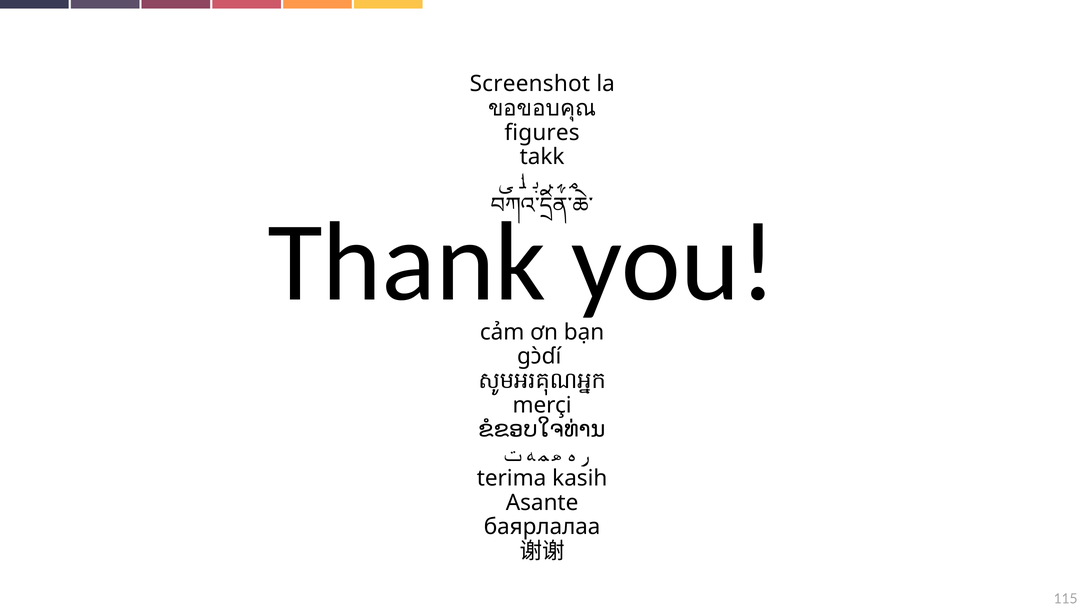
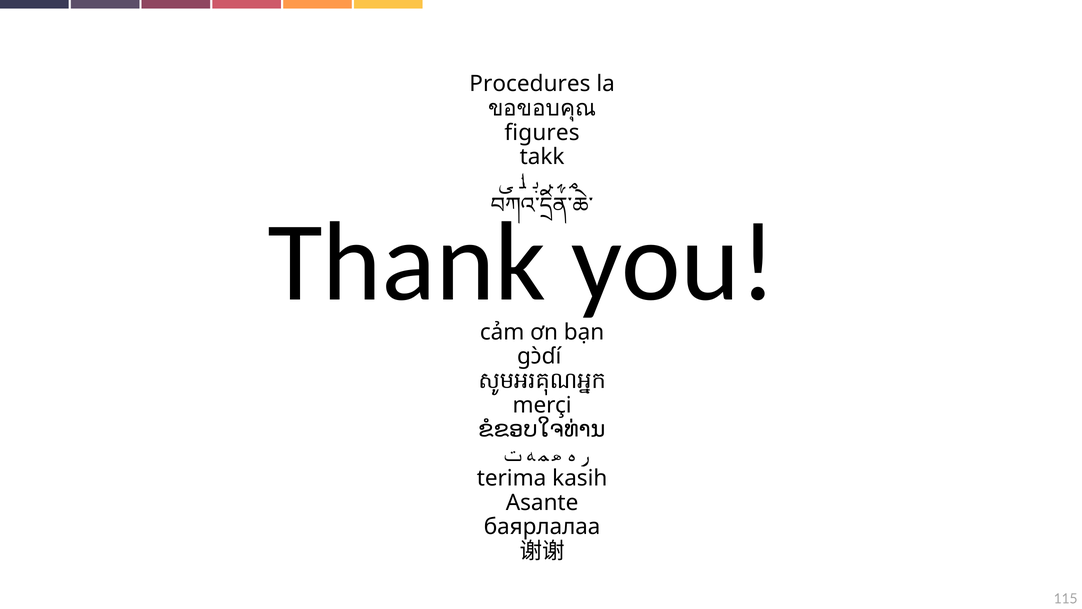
Screenshot: Screenshot -> Procedures (530, 84)
